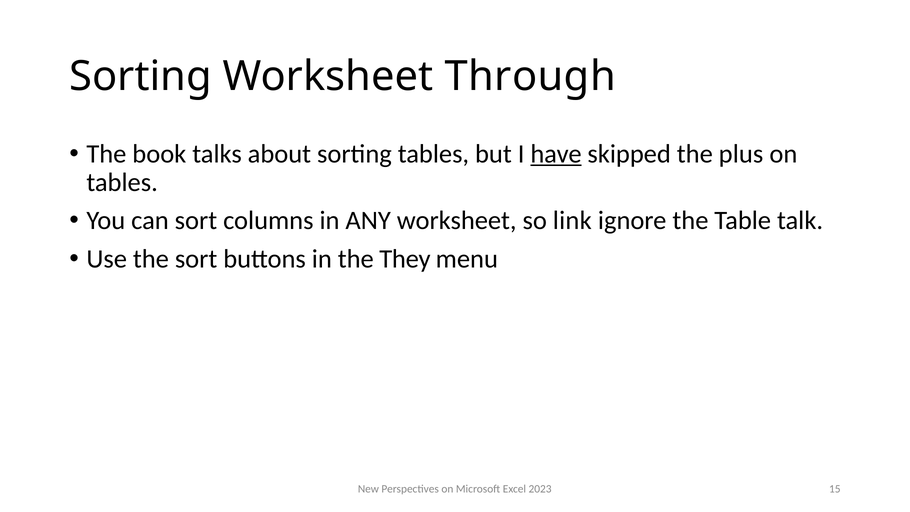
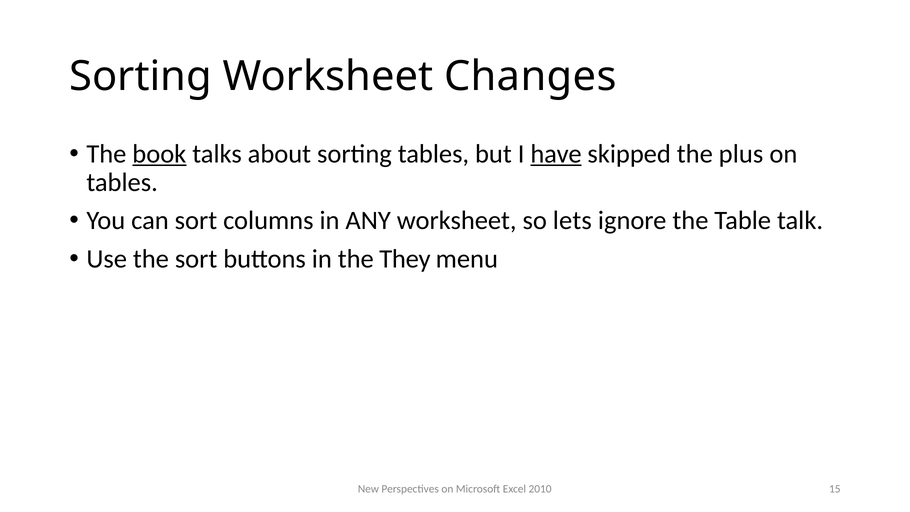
Through: Through -> Changes (530, 76)
book underline: none -> present (159, 154)
link: link -> lets (572, 221)
2023: 2023 -> 2010 (540, 489)
